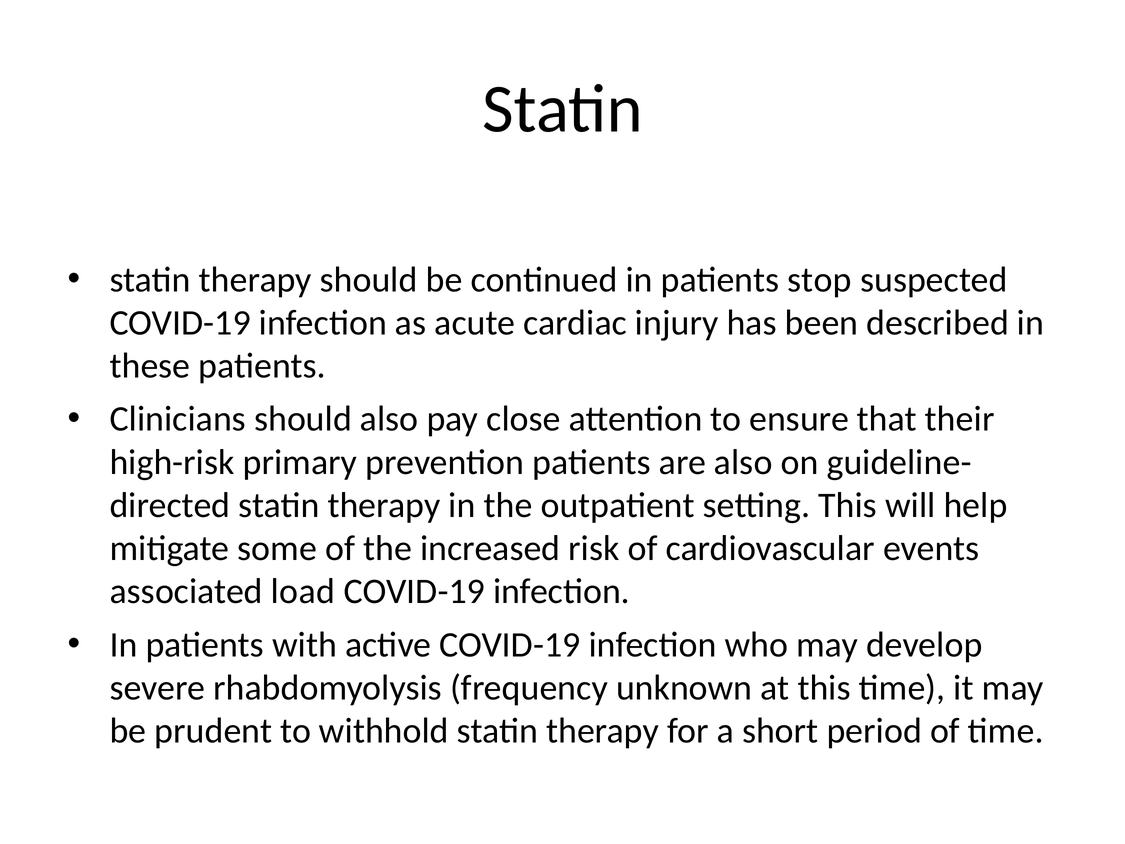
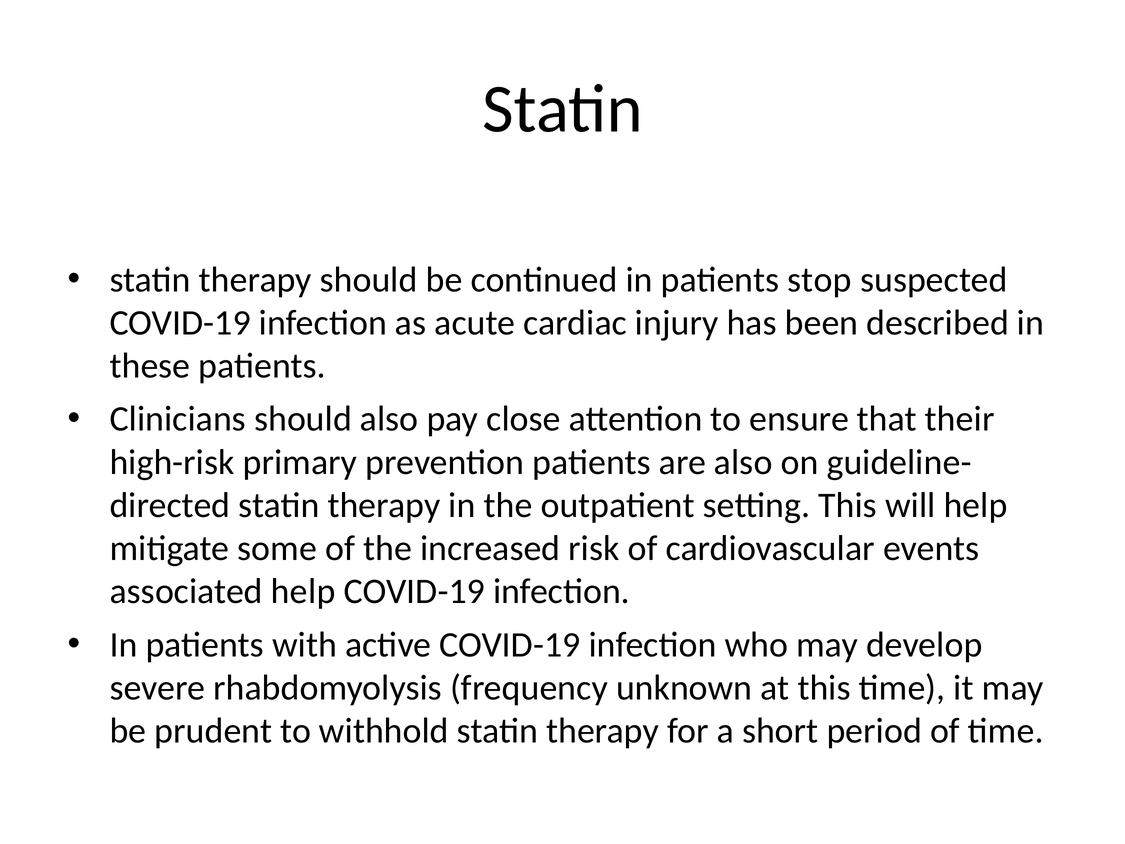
associated load: load -> help (303, 591)
